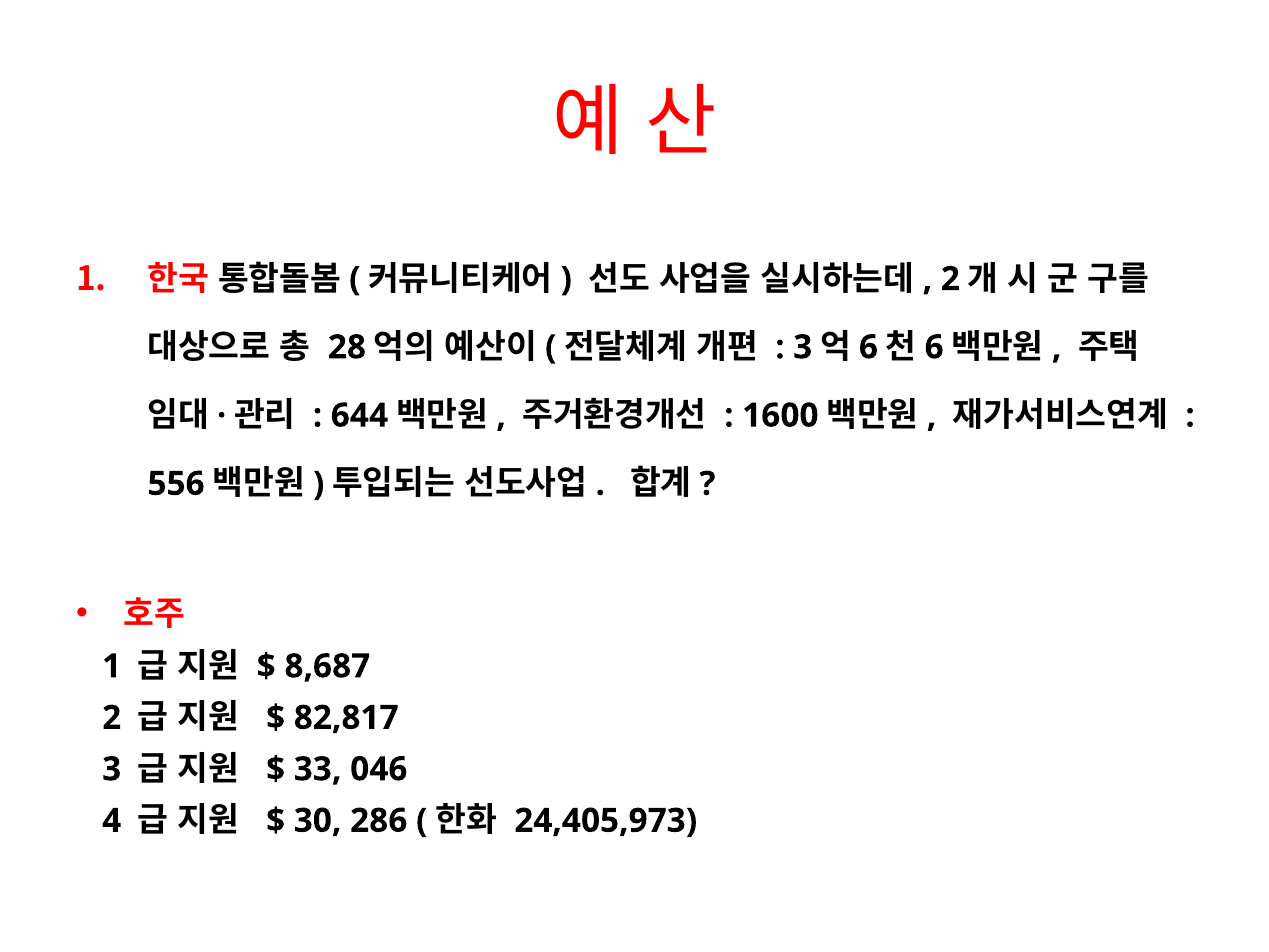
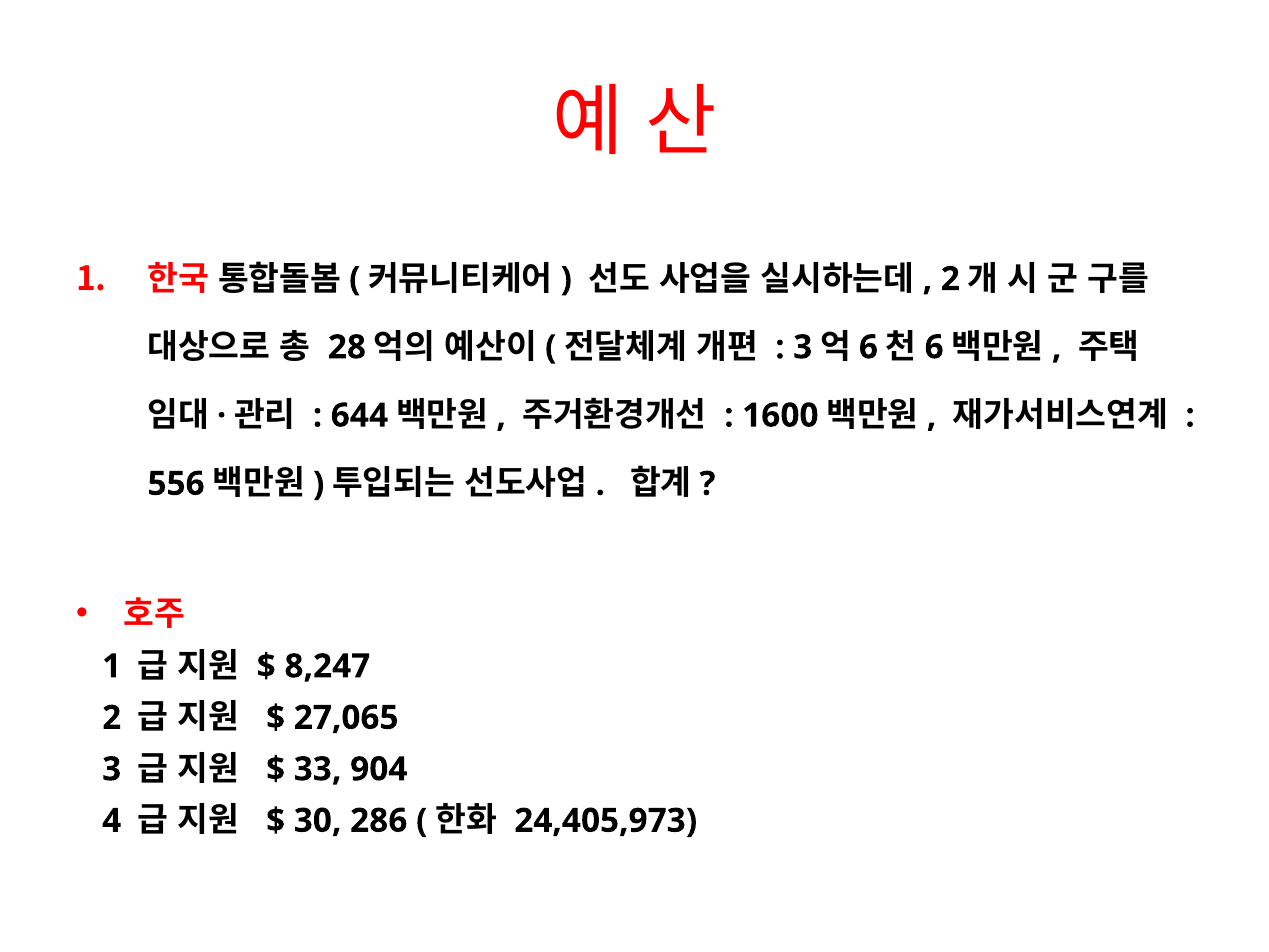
8,687: 8,687 -> 8,247 (327, 666)
82,817: 82,817 -> 27,065 (346, 718)
046: 046 -> 904 (379, 769)
